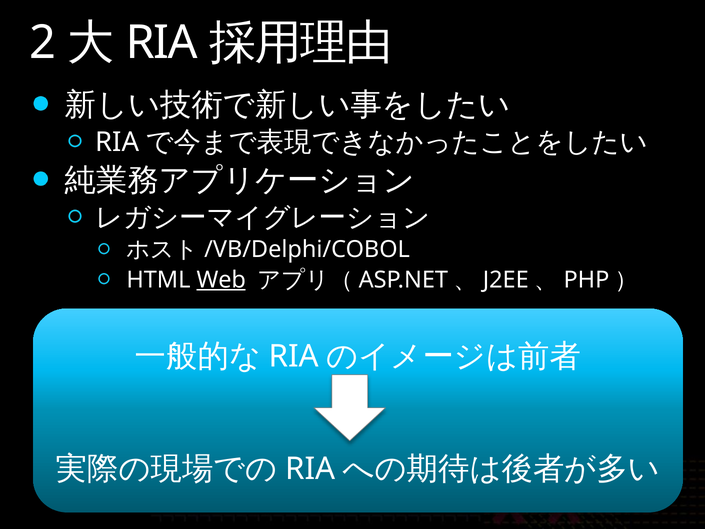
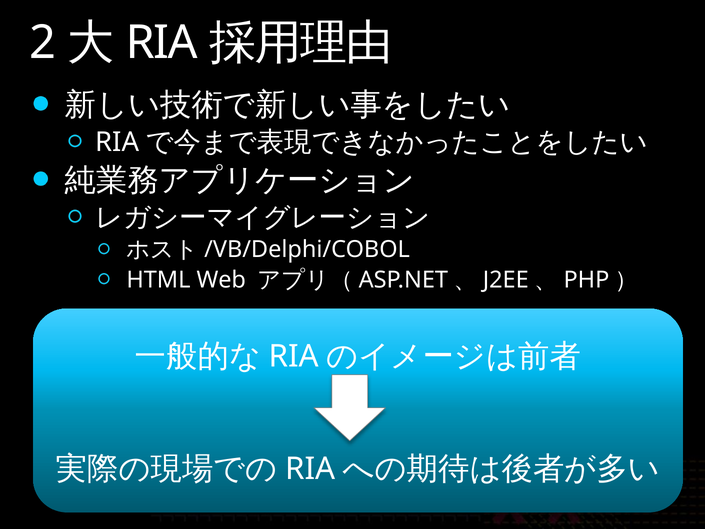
Web underline: present -> none (221, 280)
